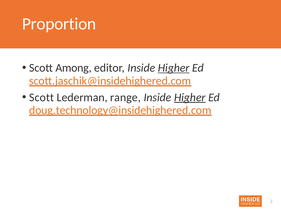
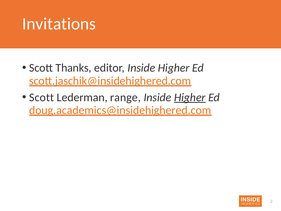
Proportion: Proportion -> Invitations (59, 24)
Among: Among -> Thanks (74, 68)
Higher underline: present -> none (174, 68)
doug.technology@insidehighered.com: doug.technology@insidehighered.com -> doug.academics@insidehighered.com (120, 110)
